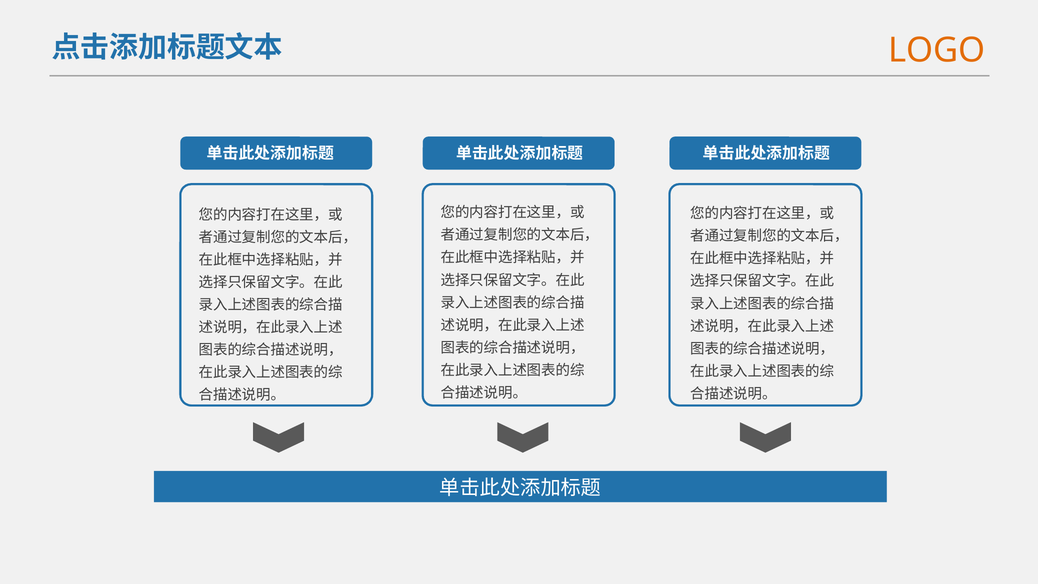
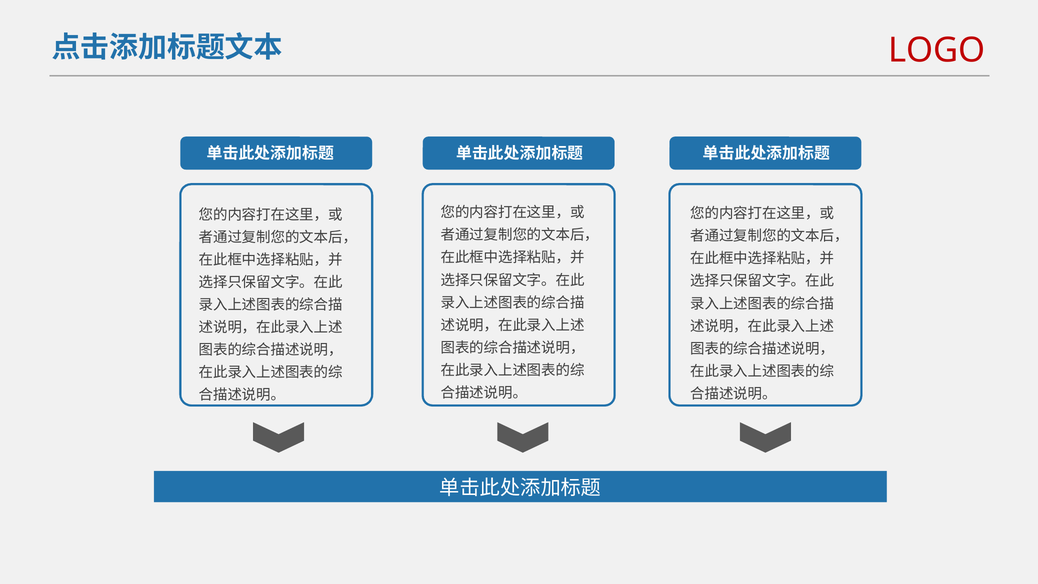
LOGO colour: orange -> red (937, 50)
